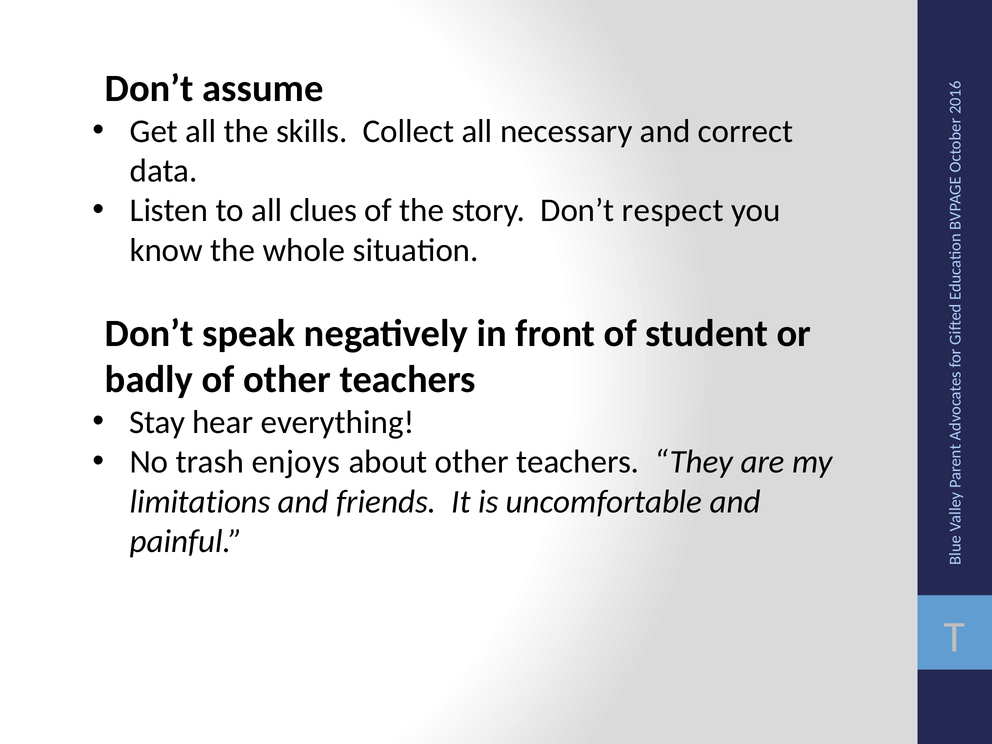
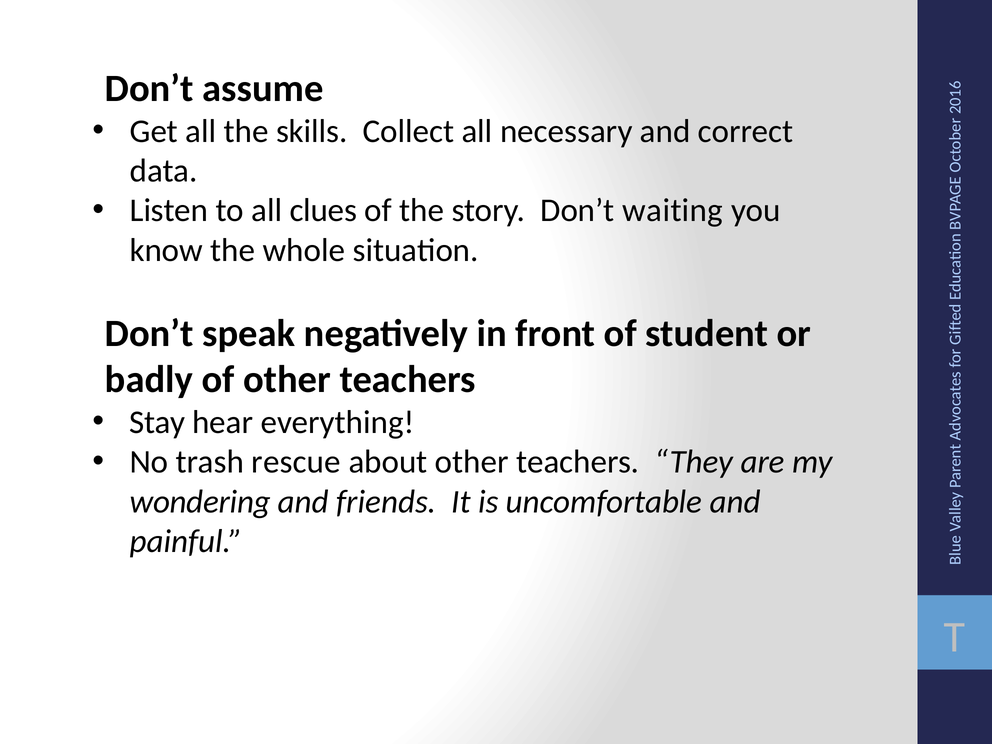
respect: respect -> waiting (673, 211)
enjoys: enjoys -> rescue (296, 462)
limitations: limitations -> wondering (200, 502)
